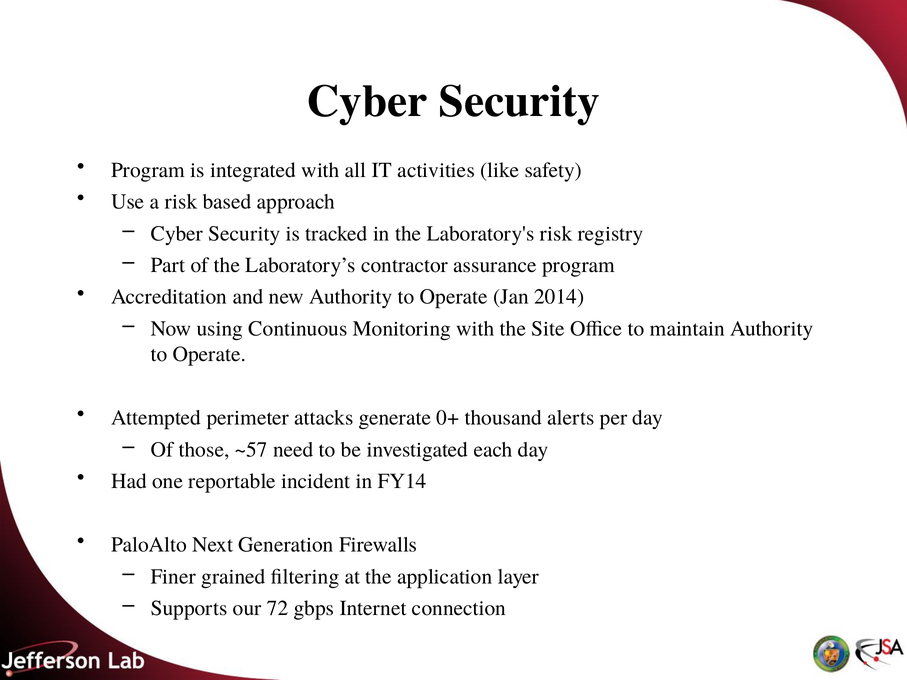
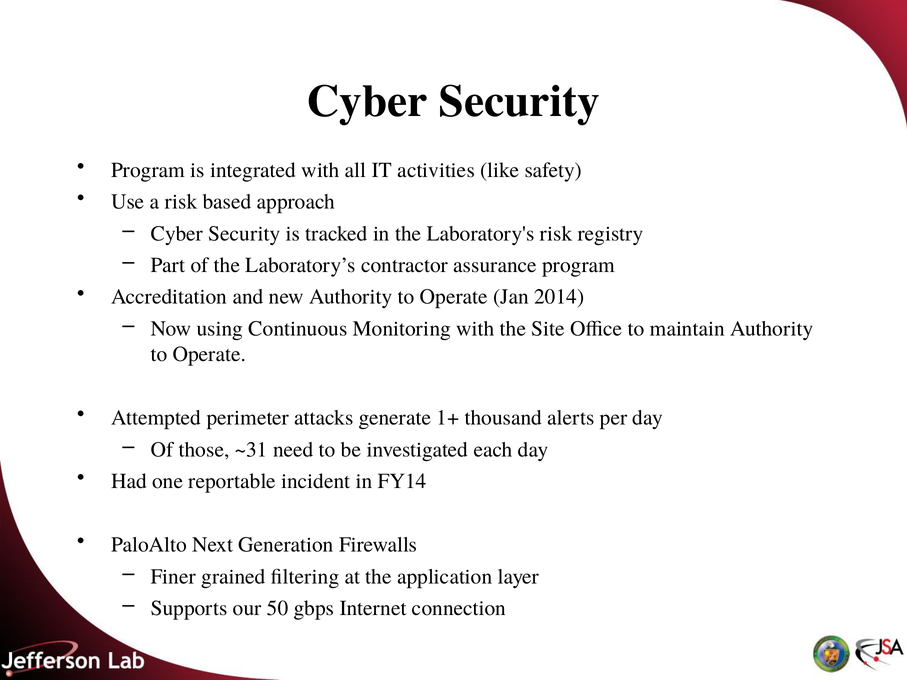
0+: 0+ -> 1+ (448, 418)
~57: ~57 -> ~31 (251, 450)
72: 72 -> 50 (278, 608)
